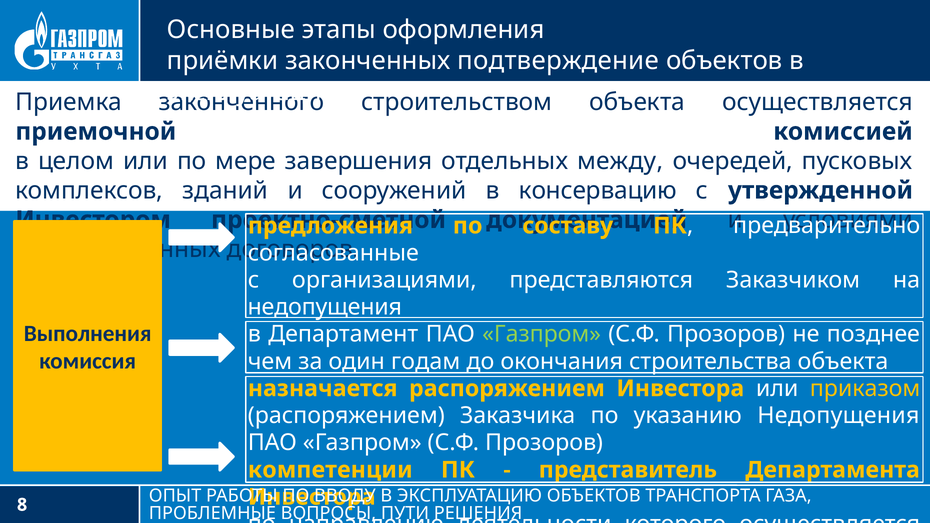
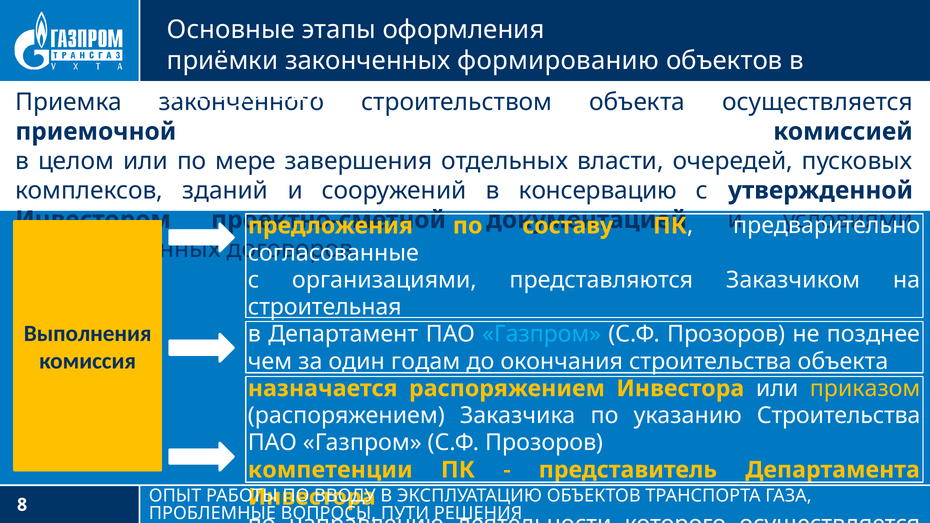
подтверждение: подтверждение -> формированию (558, 61)
между: между -> власти (620, 161)
недопущения: недопущения -> строительная (325, 307)
Газпром colour: light green -> light blue (542, 334)
указанию Недопущения: Недопущения -> Строительства (839, 416)
